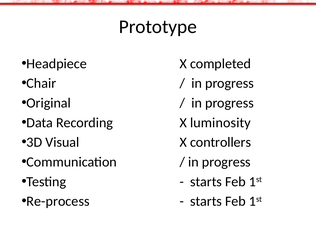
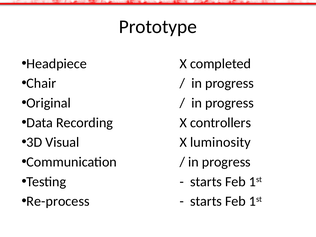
luminosity: luminosity -> controllers (221, 123)
controllers: controllers -> luminosity (220, 142)
